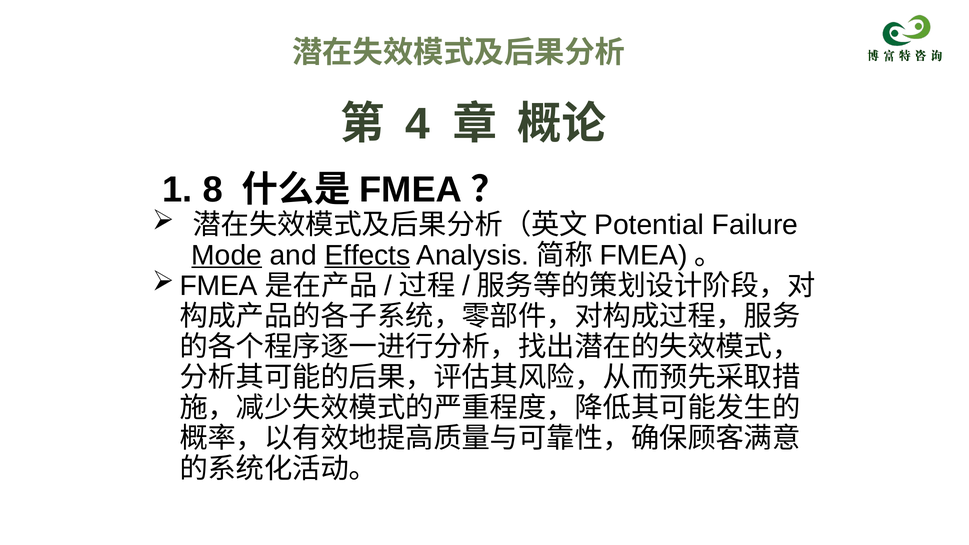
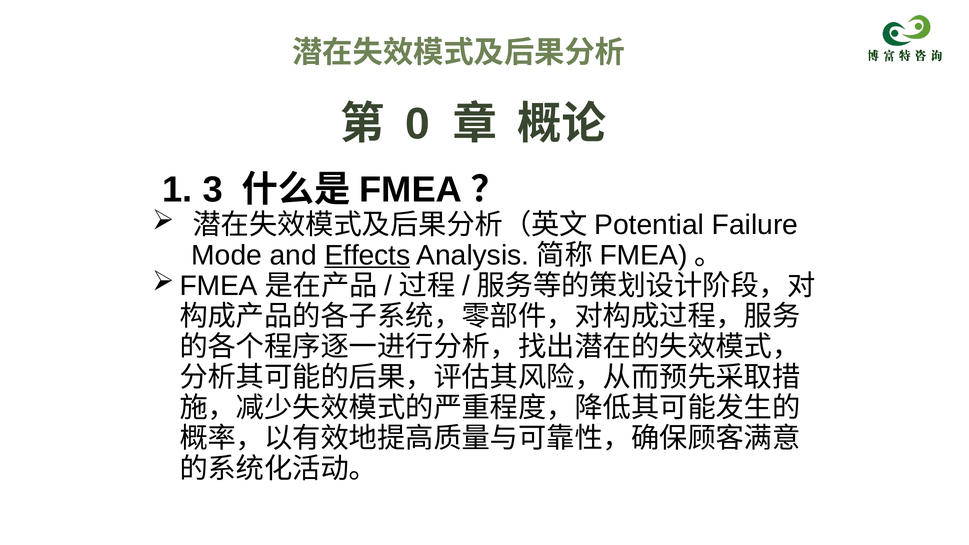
4: 4 -> 0 (418, 124)
8: 8 -> 3 (213, 190)
Mode underline: present -> none (227, 255)
